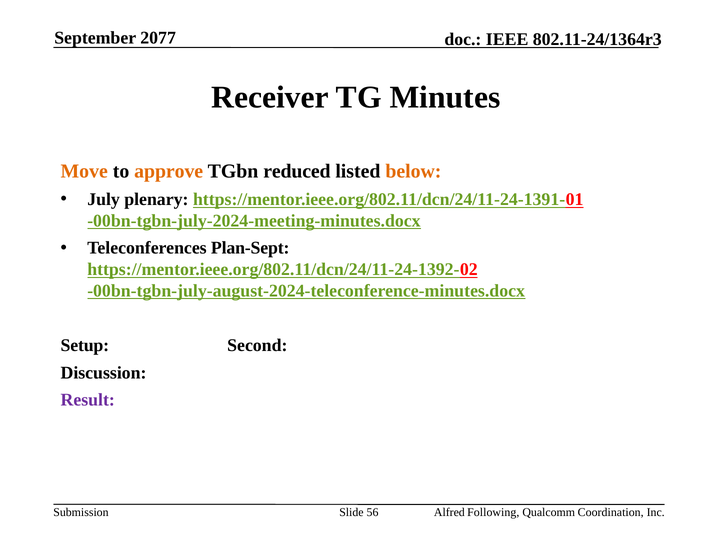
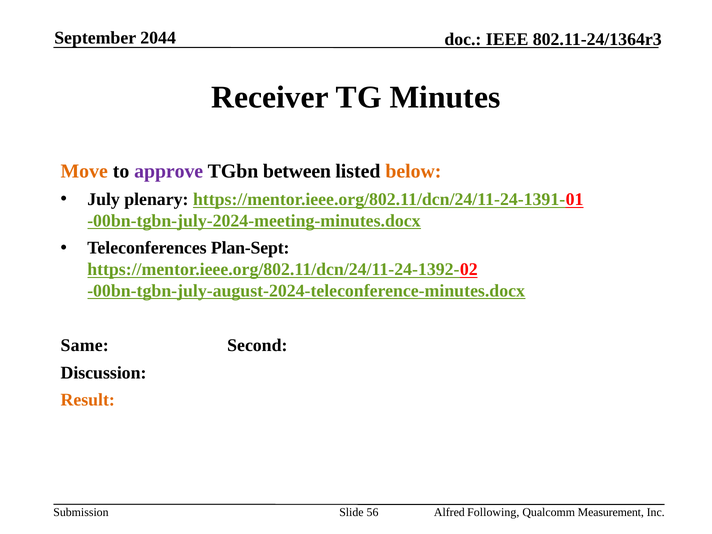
2077: 2077 -> 2044 (158, 38)
approve colour: orange -> purple (169, 171)
reduced: reduced -> between (297, 171)
Setup: Setup -> Same (85, 345)
Result colour: purple -> orange (88, 400)
Coordination: Coordination -> Measurement (611, 512)
